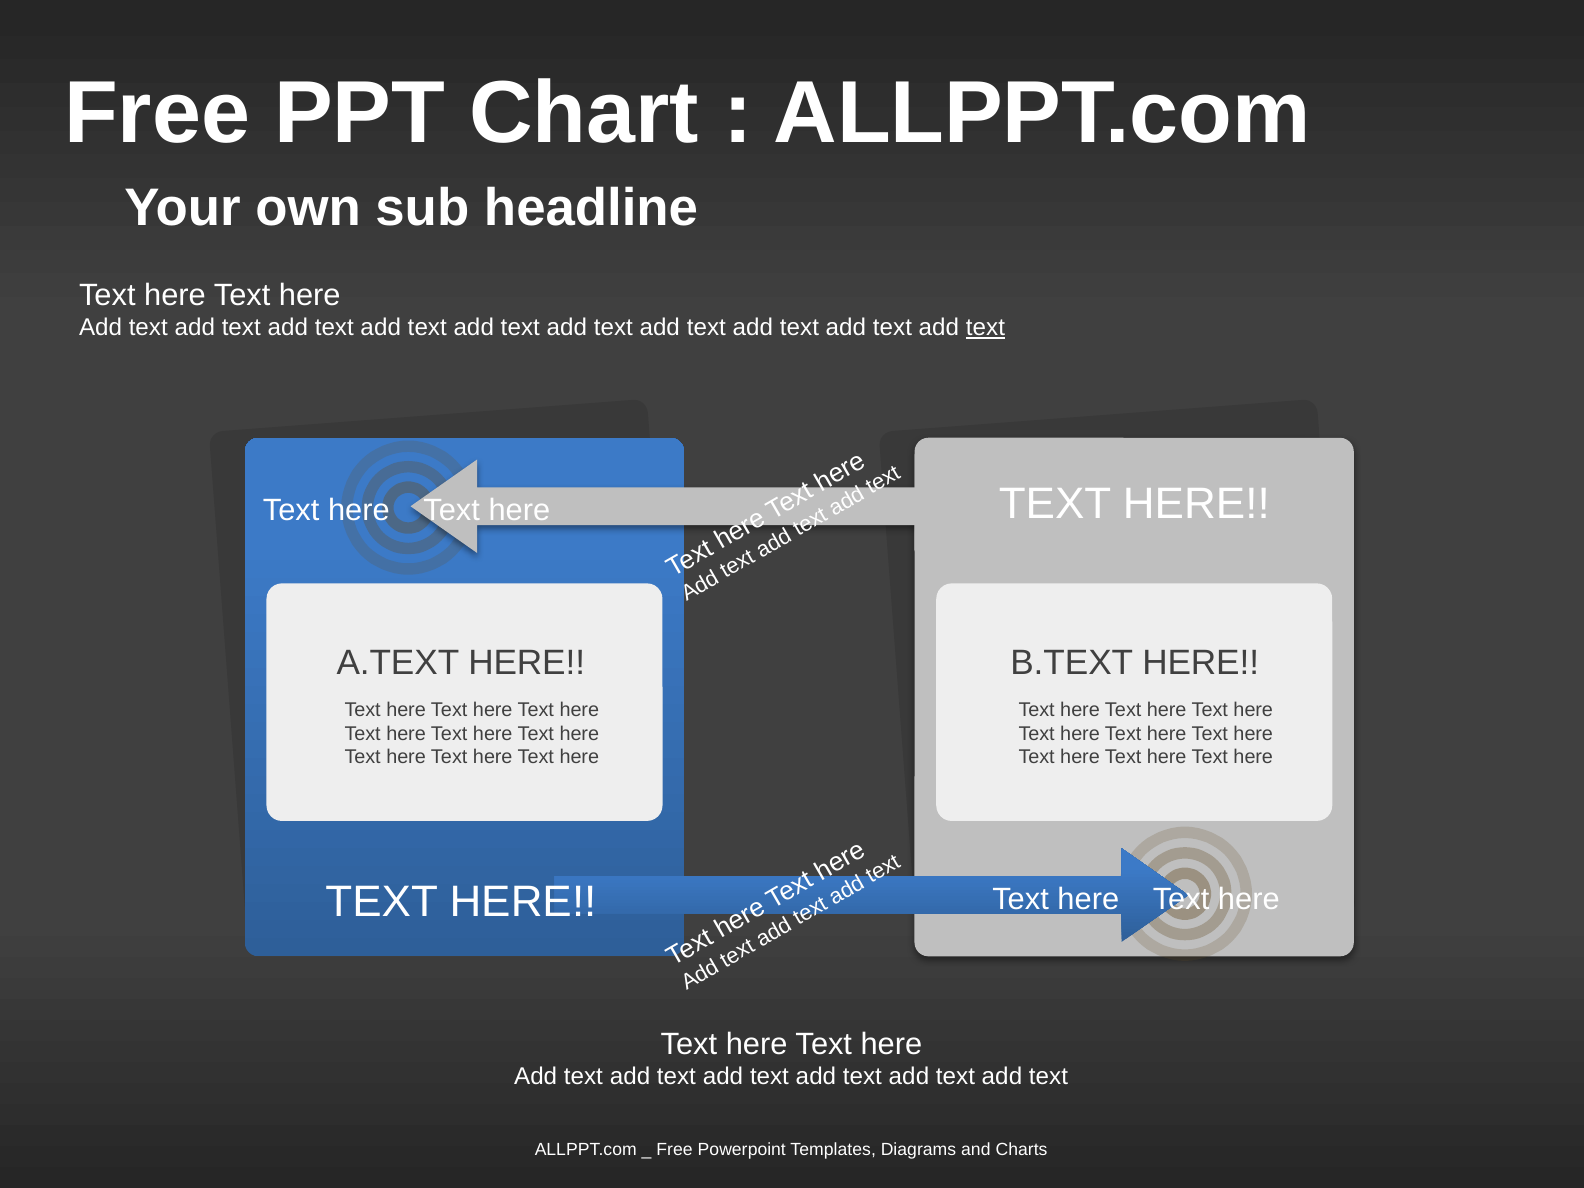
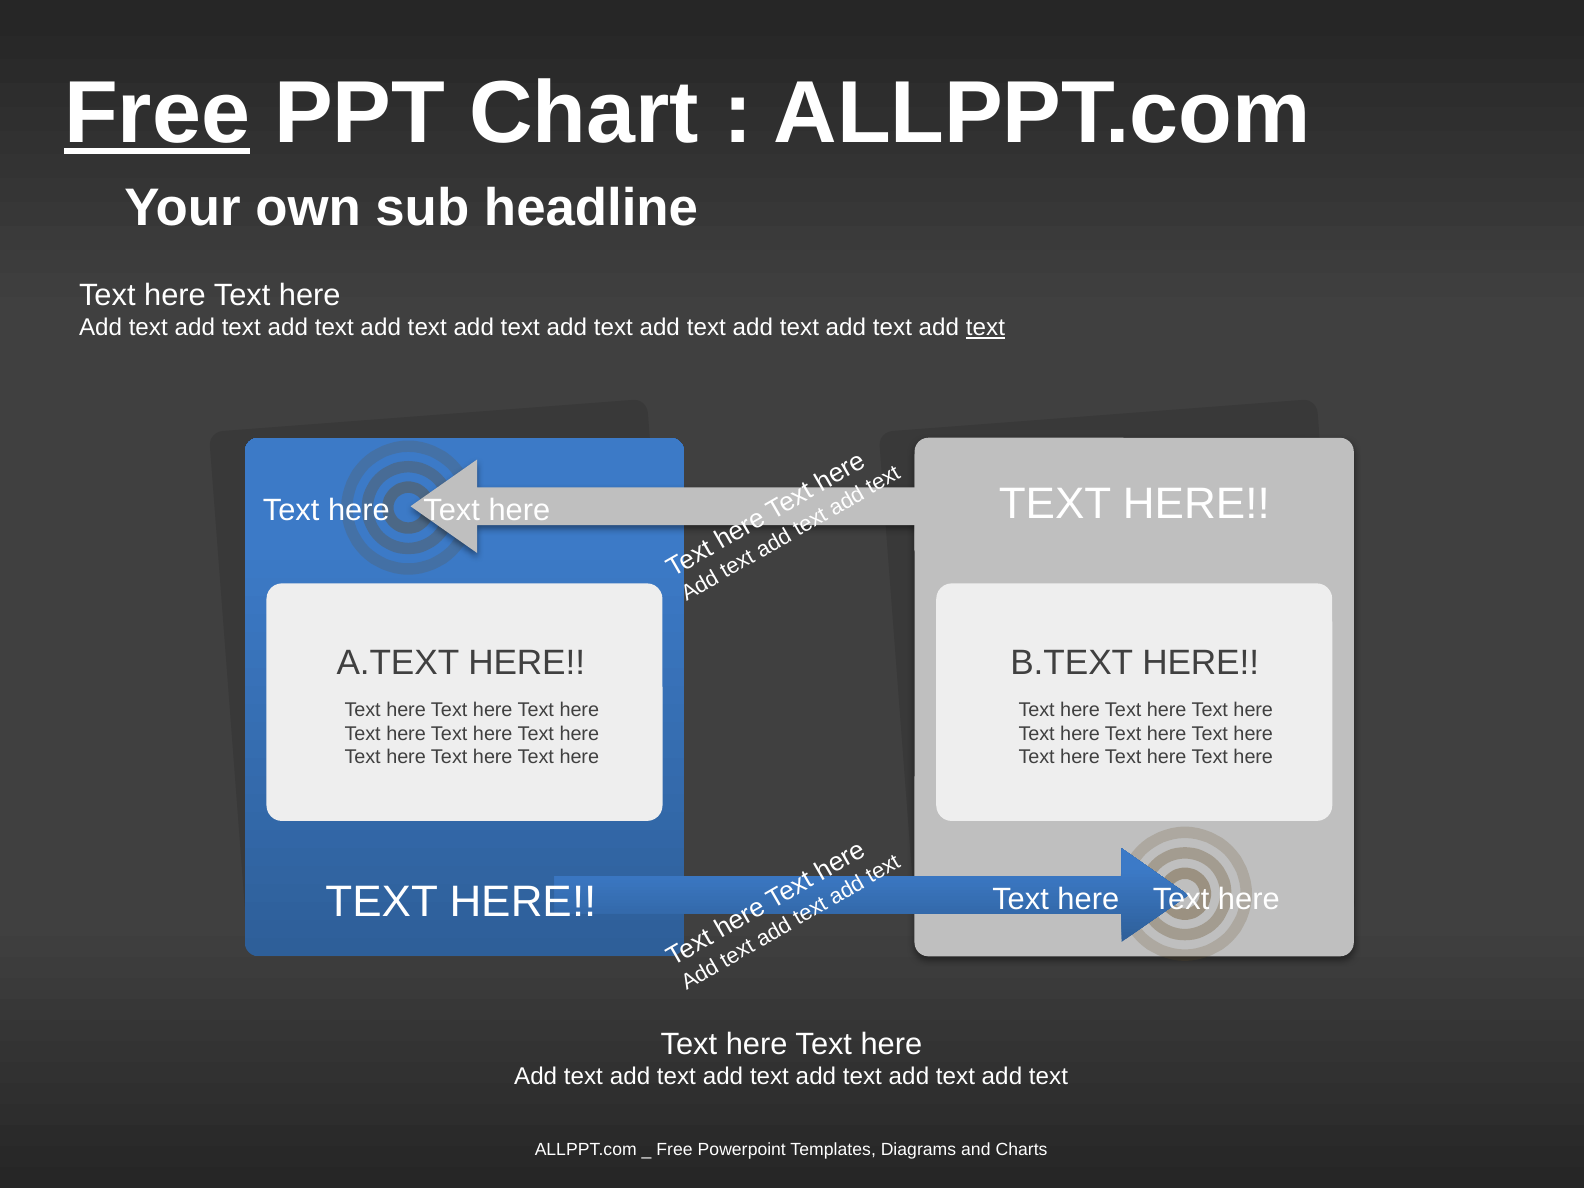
Free underline: none -> present (157, 113)
